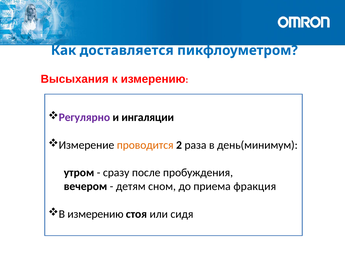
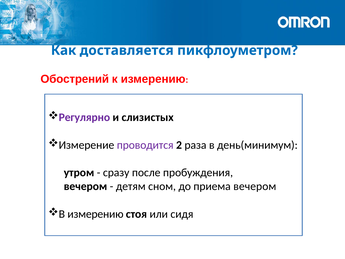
Высыхания: Высыхания -> Обострений (75, 79)
ингаляции: ингаляции -> слизистых (148, 117)
проводится colour: orange -> purple (145, 145)
приема фракция: фракция -> вечером (255, 186)
